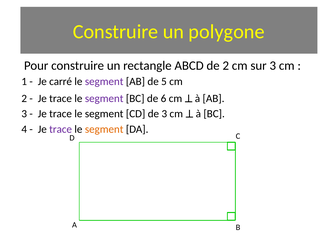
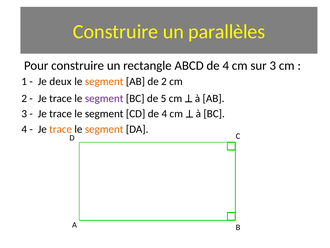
polygone: polygone -> parallèles (227, 32)
ABCD de 2: 2 -> 4 (226, 66)
carré: carré -> deux (60, 81)
segment colour: purple -> orange (104, 81)
de 5: 5 -> 2 (164, 81)
6: 6 -> 5 (163, 98)
CD de 3: 3 -> 4 (164, 113)
trace colour: purple -> orange (61, 129)
